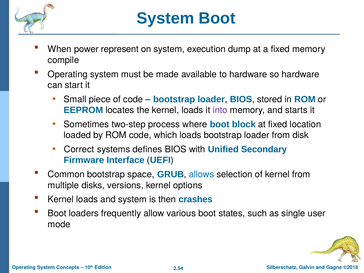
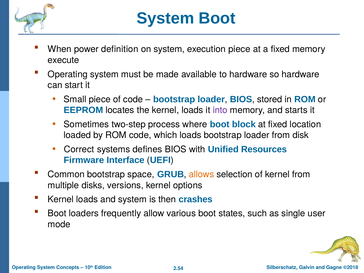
represent: represent -> definition (120, 49)
execution dump: dump -> piece (239, 49)
compile: compile -> execute (63, 60)
Secondary: Secondary -> Resources (264, 149)
allows colour: blue -> orange (201, 174)
